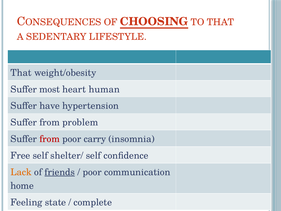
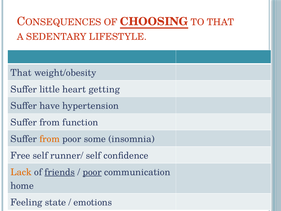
most: most -> little (50, 89)
human: human -> getting (104, 89)
problem: problem -> function (80, 122)
from colour: red -> orange (50, 139)
carry: carry -> some (95, 139)
shelter/: shelter/ -> runner/ (67, 155)
poor underline: none -> present (92, 172)
complete: complete -> emotions (93, 202)
